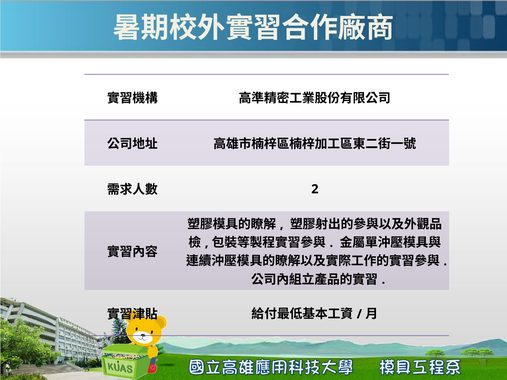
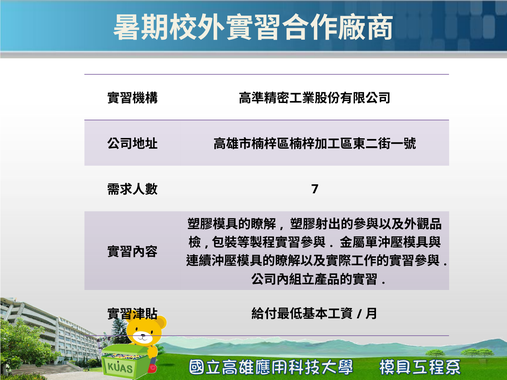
2: 2 -> 7 (315, 189)
